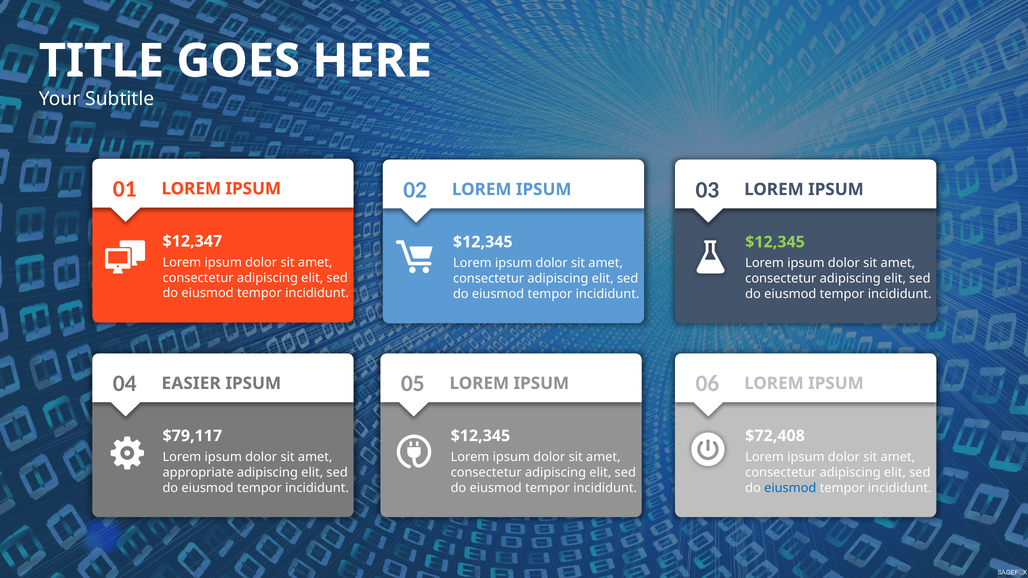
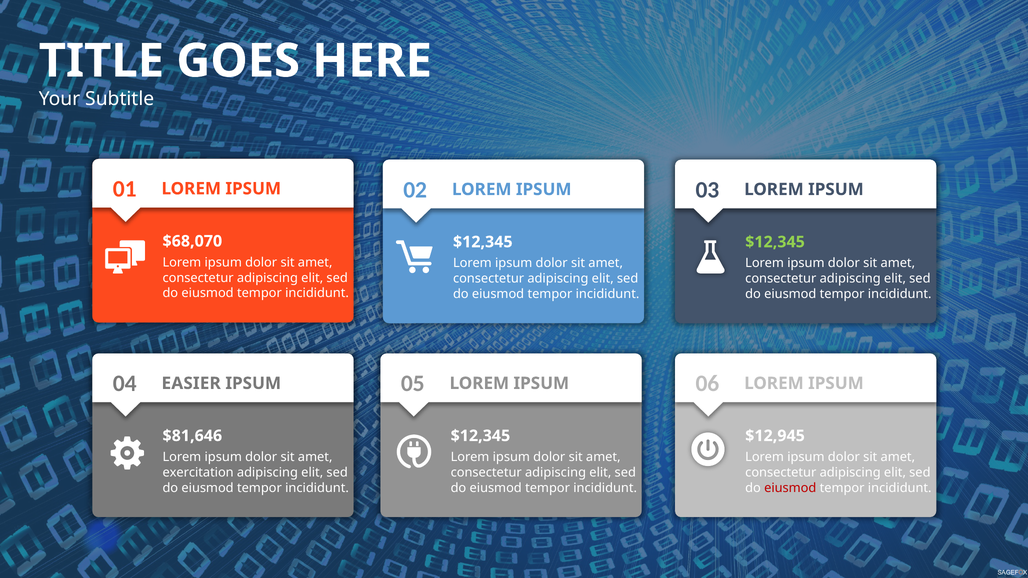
$12,347: $12,347 -> $68,070 (192, 241)
$79,117: $79,117 -> $81,646 (192, 436)
$72,408: $72,408 -> $12,945 (775, 436)
appropriate: appropriate -> exercitation (198, 473)
eiusmod colour: blue -> red (790, 488)
